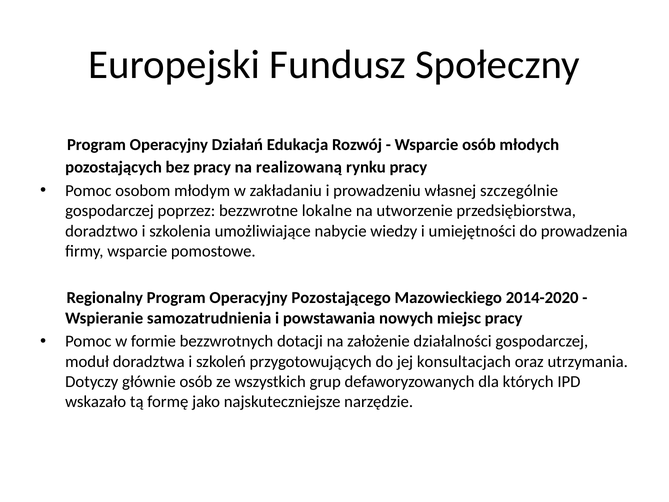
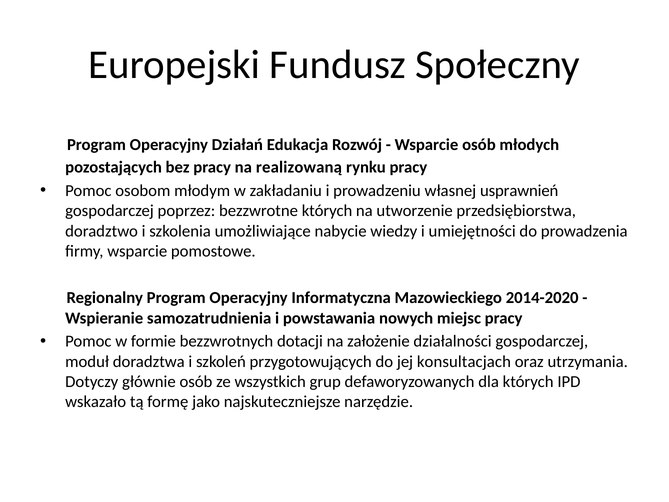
szczególnie: szczególnie -> usprawnień (519, 191)
bezzwrotne lokalne: lokalne -> których (327, 211)
Pozostającego: Pozostającego -> Informatyczna (341, 298)
